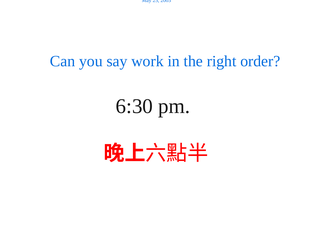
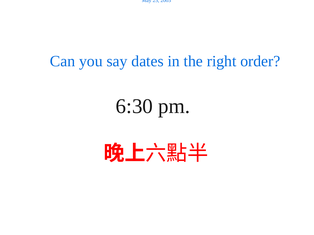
work: work -> dates (148, 61)
